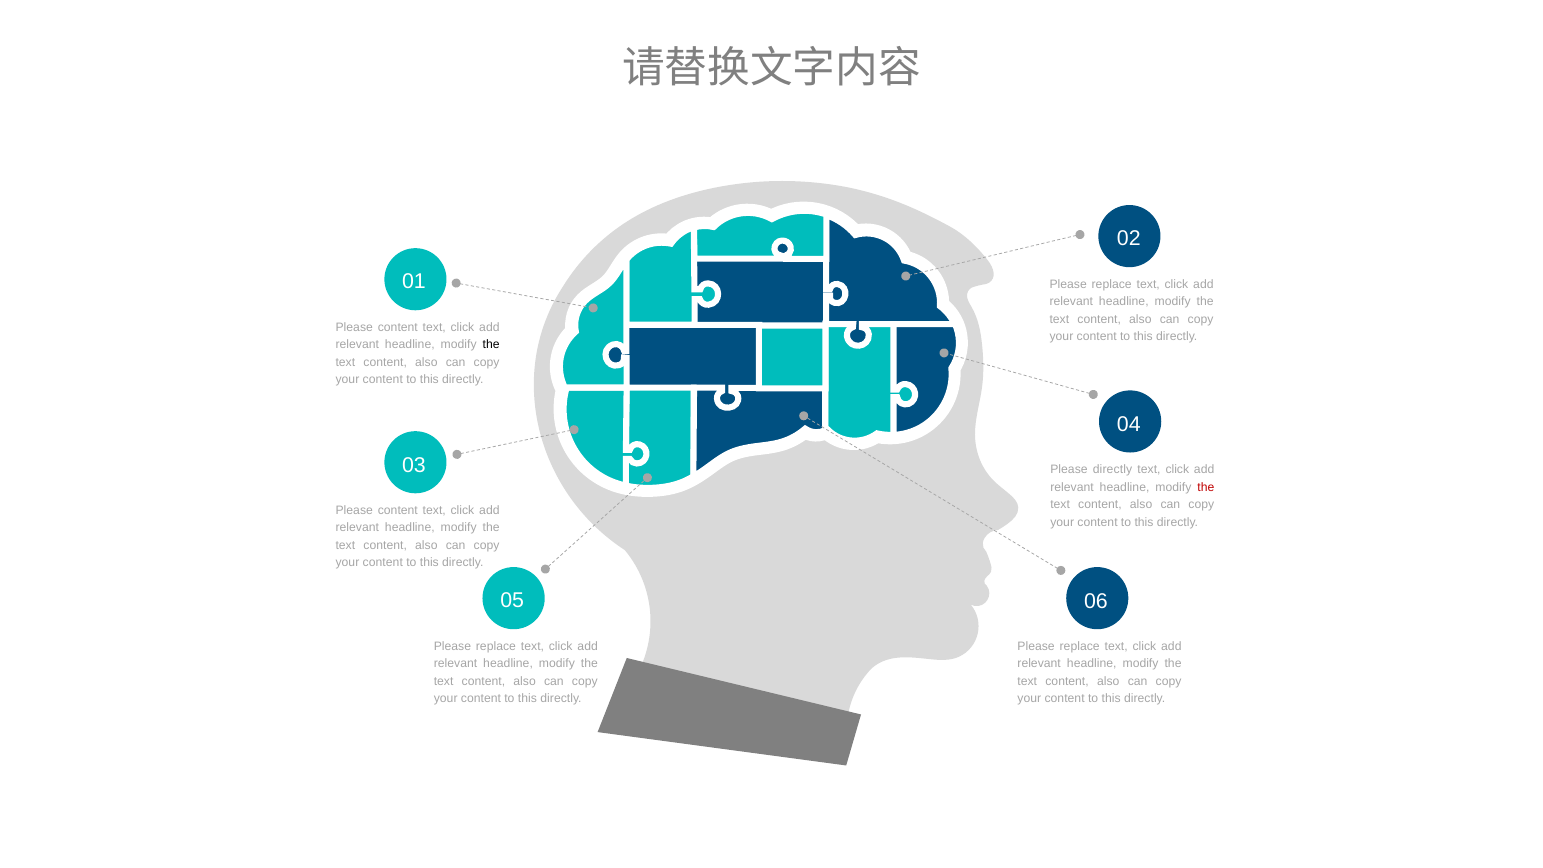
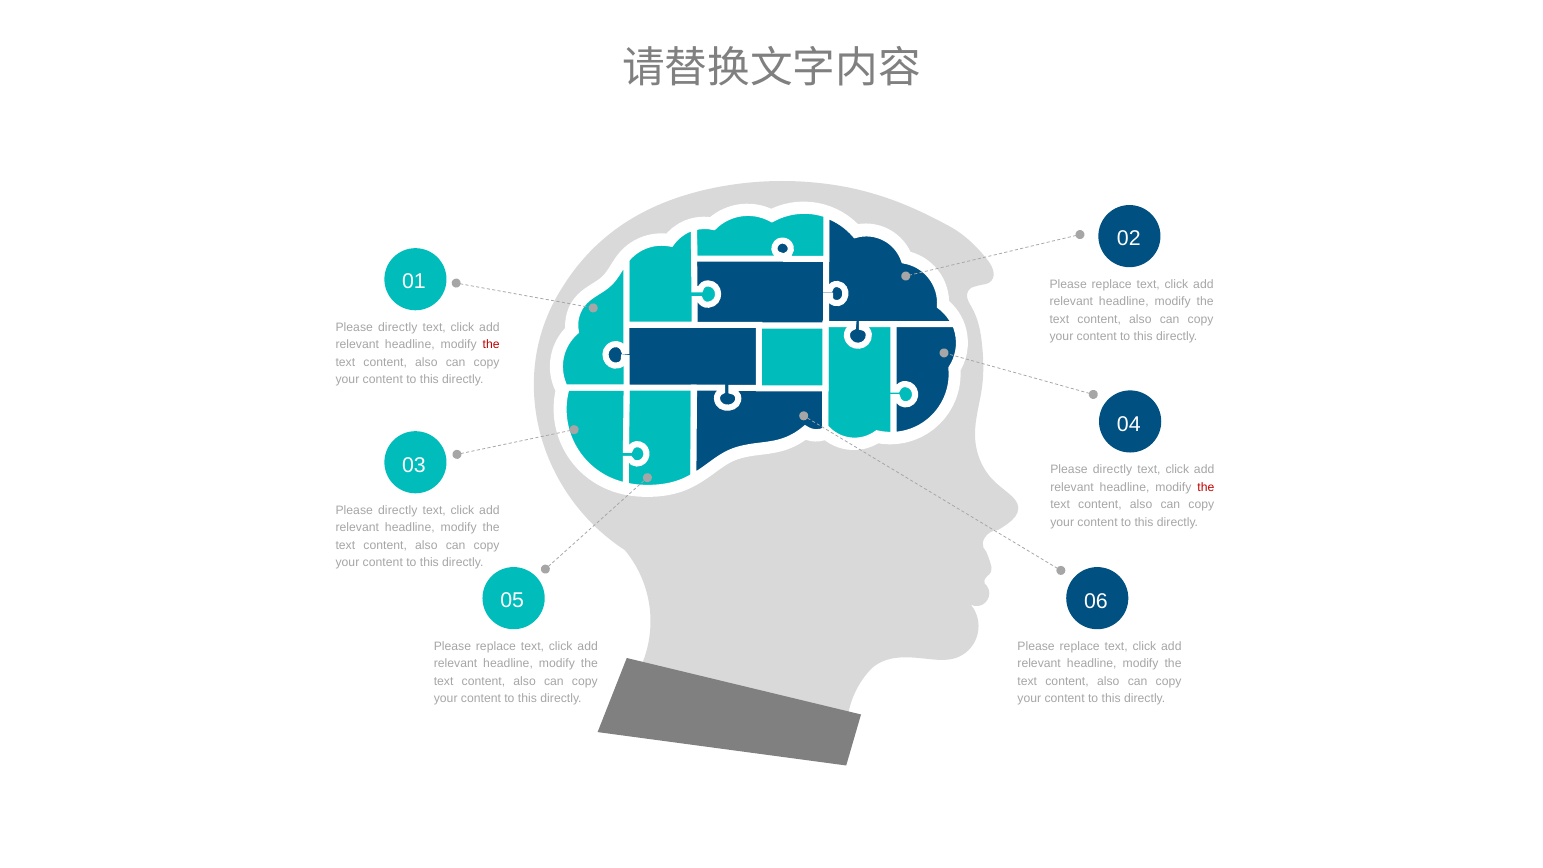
content: content -> directly (398, 327)
the colour: black -> red (491, 345)
content: content -> directly (398, 510)
